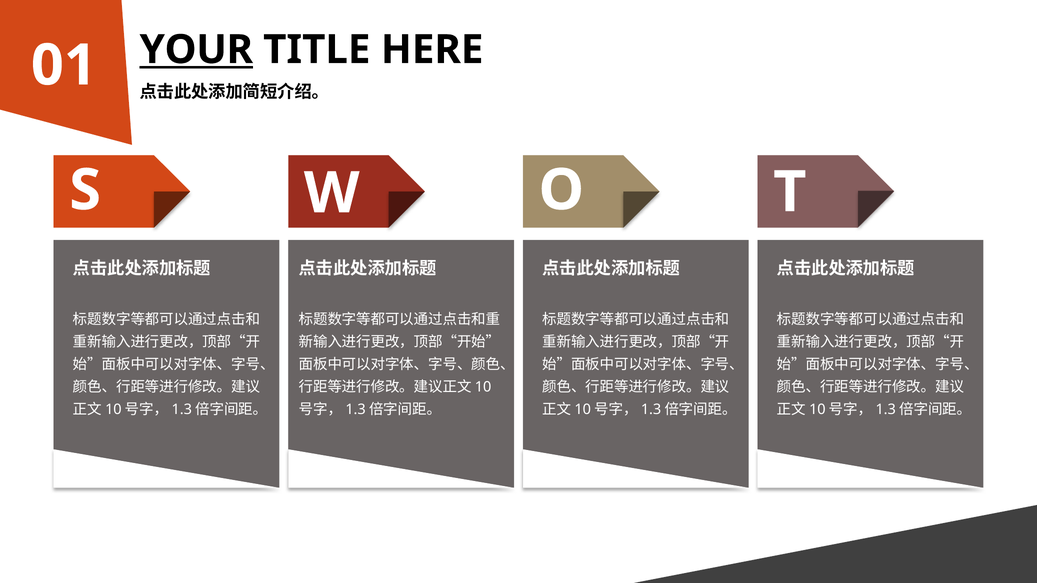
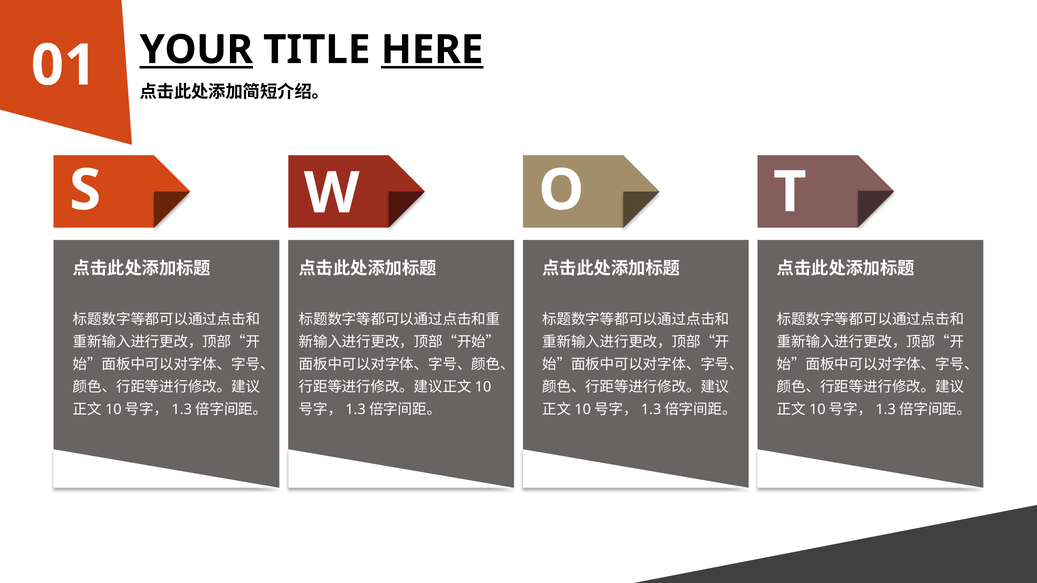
HERE underline: none -> present (432, 50)
